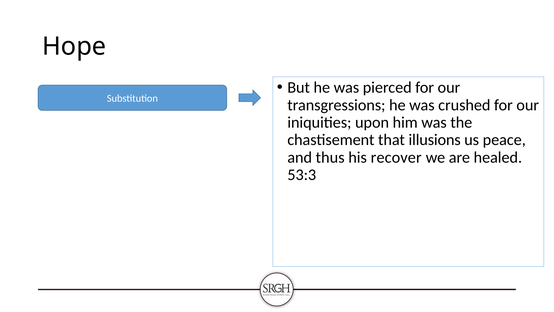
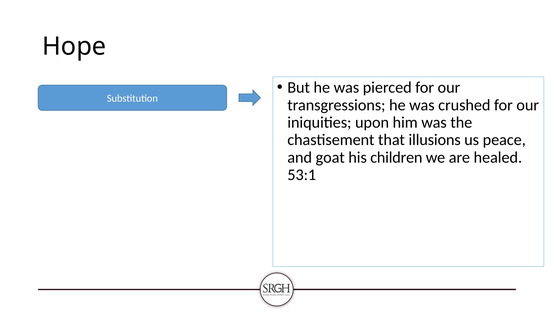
thus: thus -> goat (330, 157)
recover: recover -> children (396, 157)
53:3: 53:3 -> 53:1 (302, 175)
